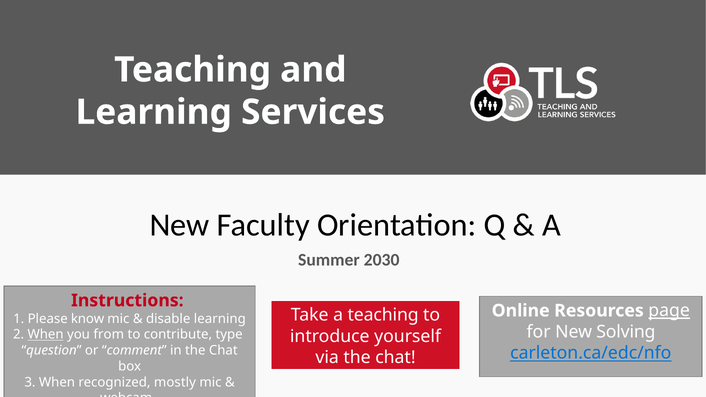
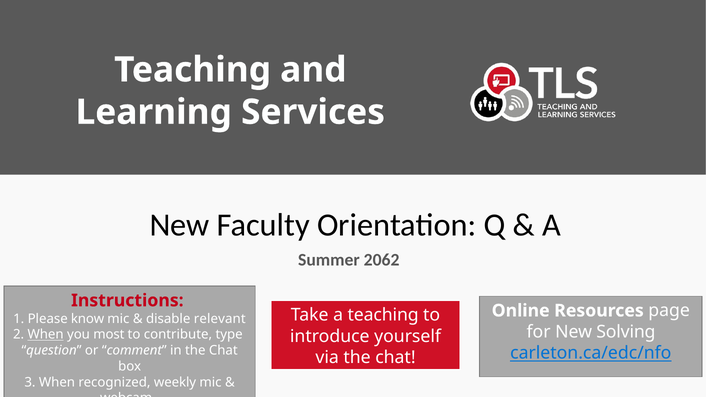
2030: 2030 -> 2062 (382, 260)
page underline: present -> none (669, 311)
disable learning: learning -> relevant (220, 319)
from: from -> most (109, 335)
mostly: mostly -> weekly (175, 382)
